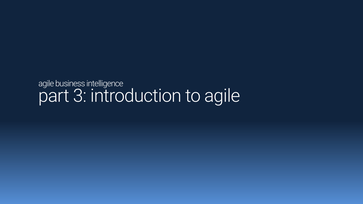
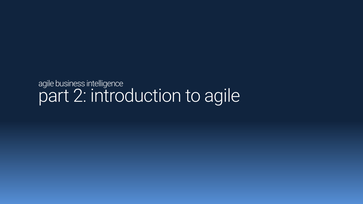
3: 3 -> 2 (80, 96)
